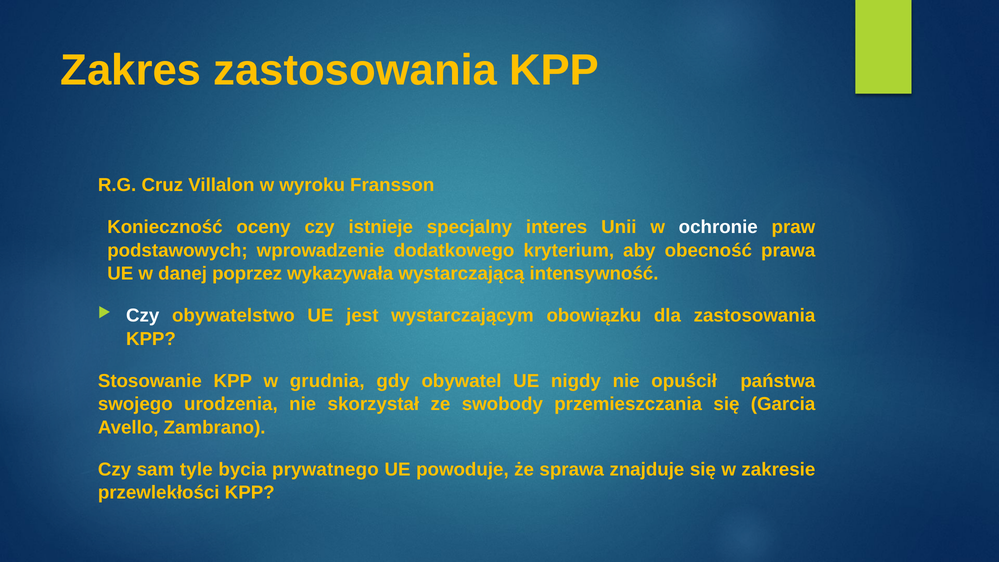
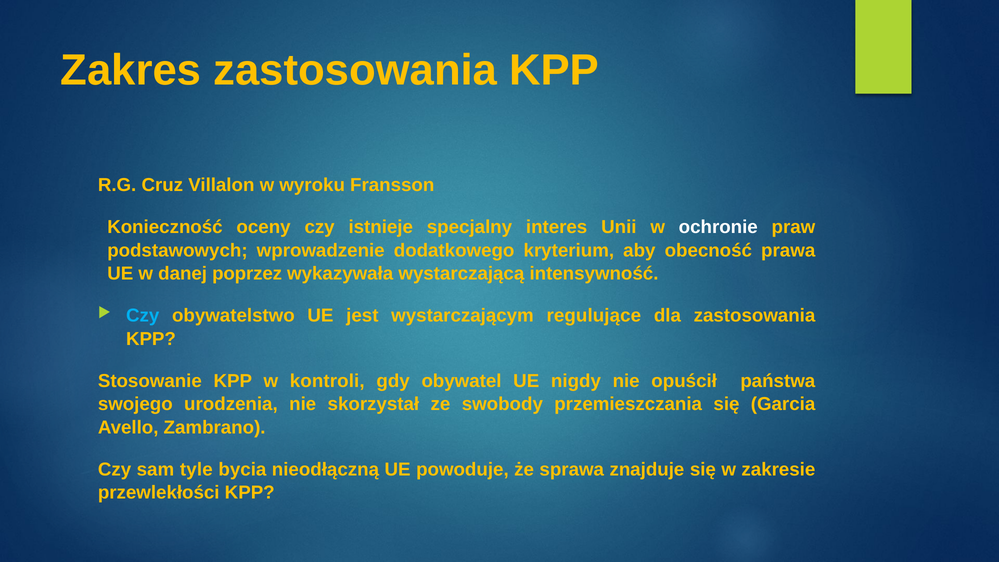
Czy colour: white -> light blue (143, 316)
obowiązku: obowiązku -> regulujące (594, 316)
grudnia: grudnia -> kontroli (327, 381)
prywatnego: prywatnego -> nieodłączną (325, 469)
